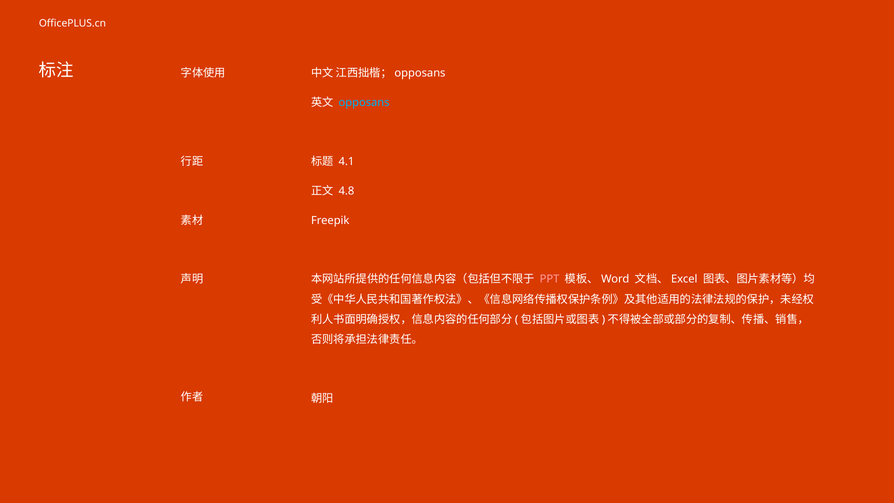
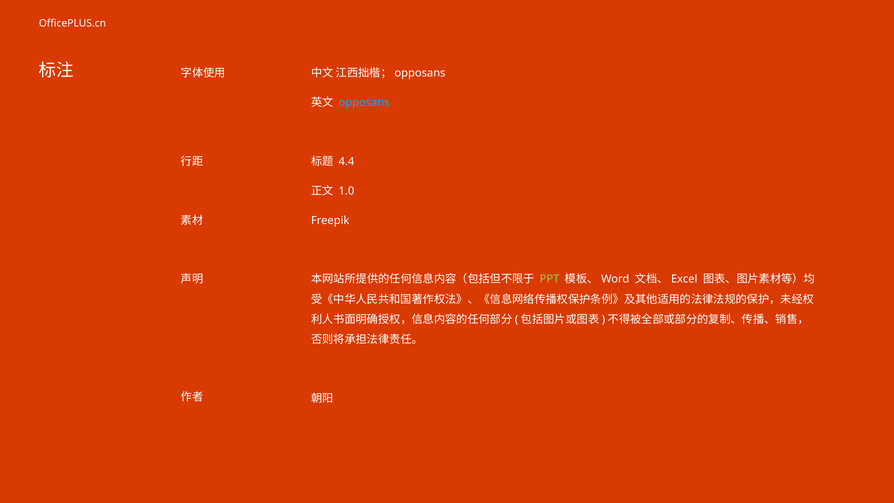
4.1: 4.1 -> 4.4 (346, 161)
4.8: 4.8 -> 1.0 (346, 191)
PPT colour: pink -> light green (550, 279)
